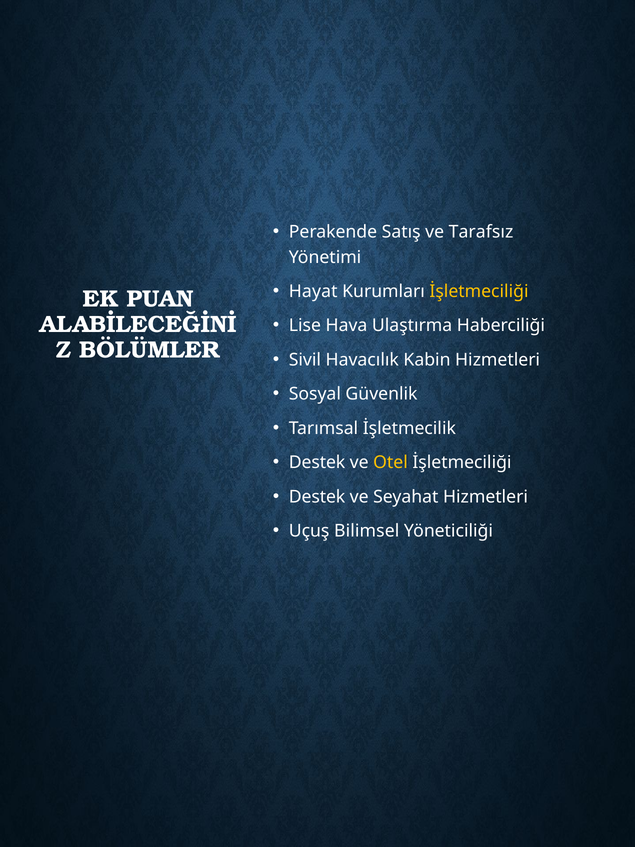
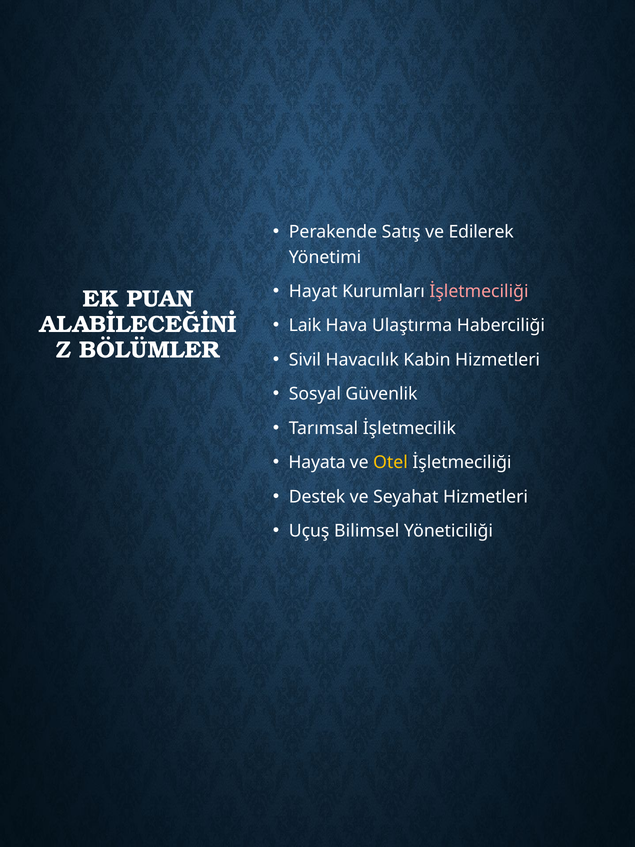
Tarafsız: Tarafsız -> Edilerek (481, 232)
İşletmeciliği colour: yellow -> pink (479, 291)
Lise: Lise -> Laik (305, 326)
Destek: Destek -> Hayata (317, 462)
